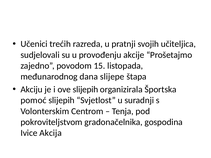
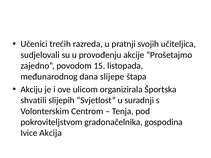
ove slijepih: slijepih -> ulicom (85, 90)
pomoć: pomoć -> shvatili (34, 100)
